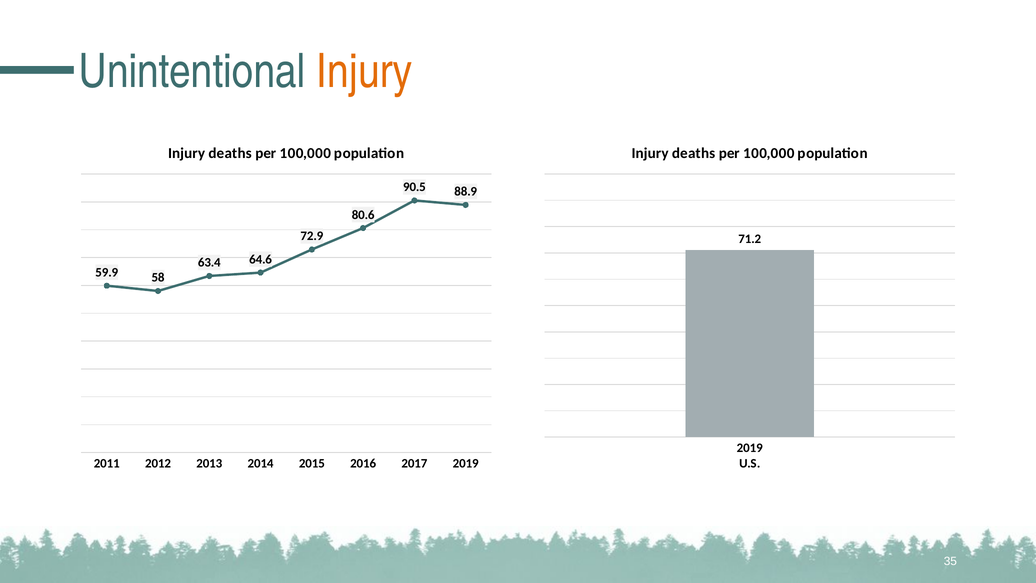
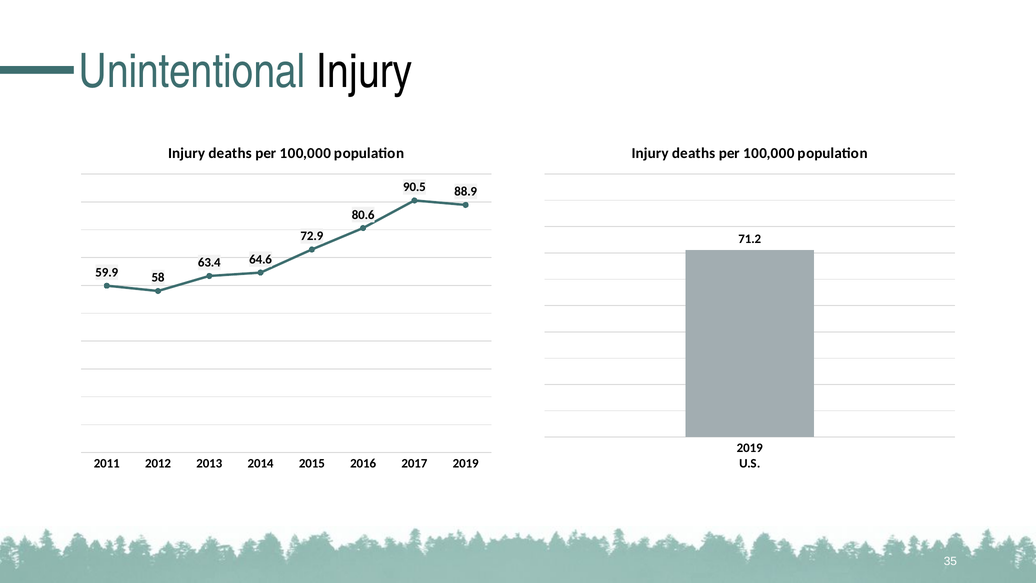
Injury colour: orange -> black (364, 72)
